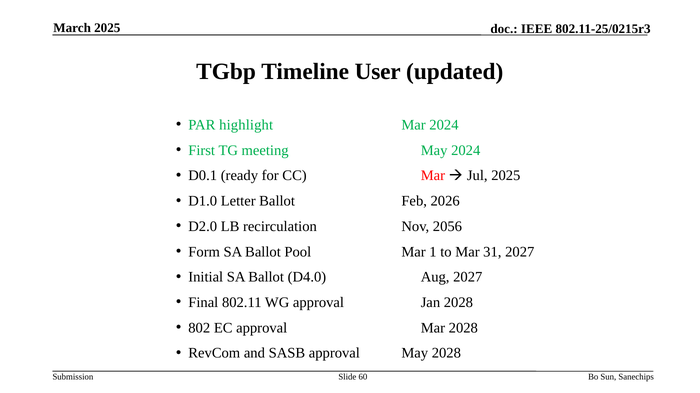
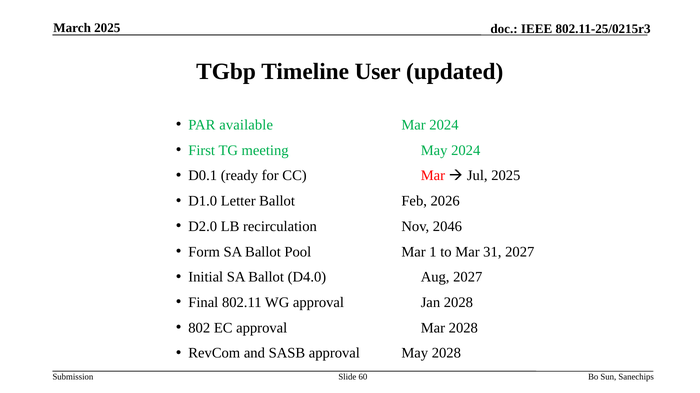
highlight: highlight -> available (246, 125)
2056: 2056 -> 2046 (447, 227)
